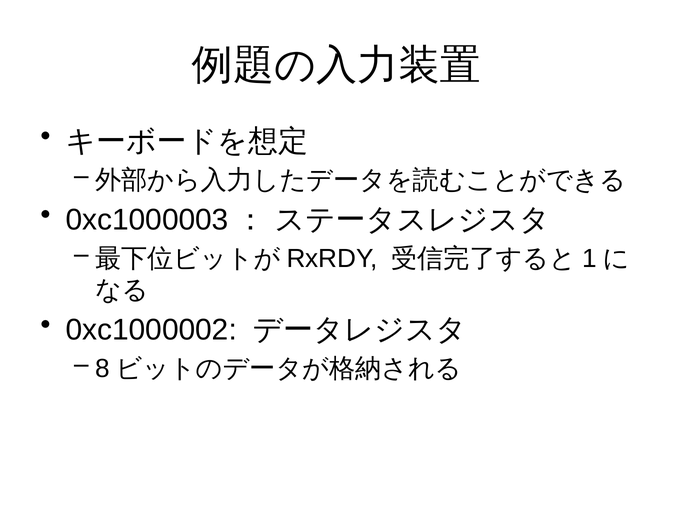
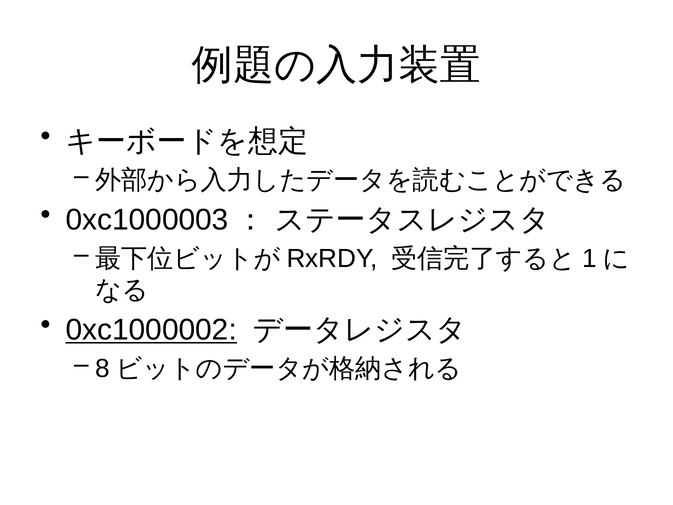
0xc1000002 underline: none -> present (151, 330)
